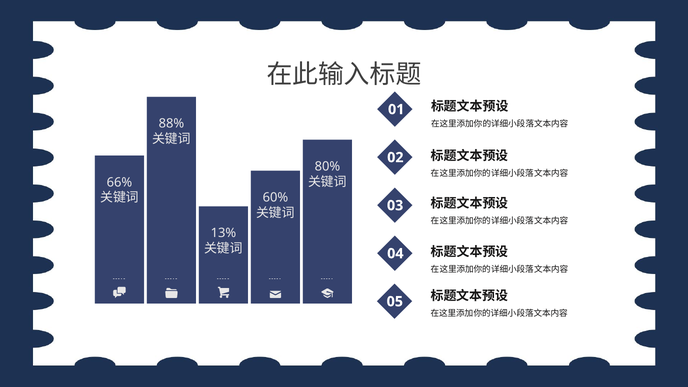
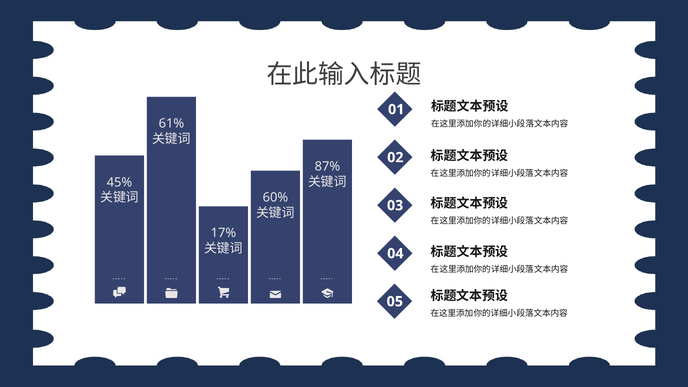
88%: 88% -> 61% (171, 123)
80%: 80% -> 87% (327, 166)
66%: 66% -> 45% (119, 182)
13%: 13% -> 17% (223, 233)
